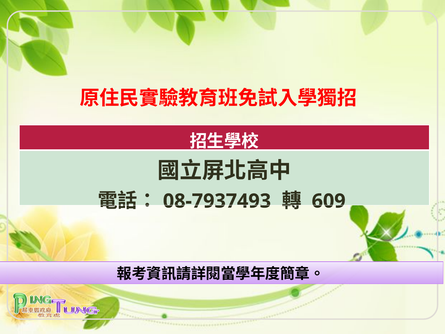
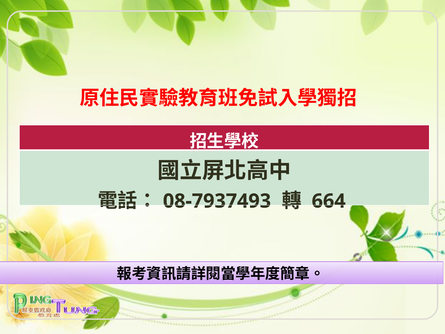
609: 609 -> 664 (329, 201)
